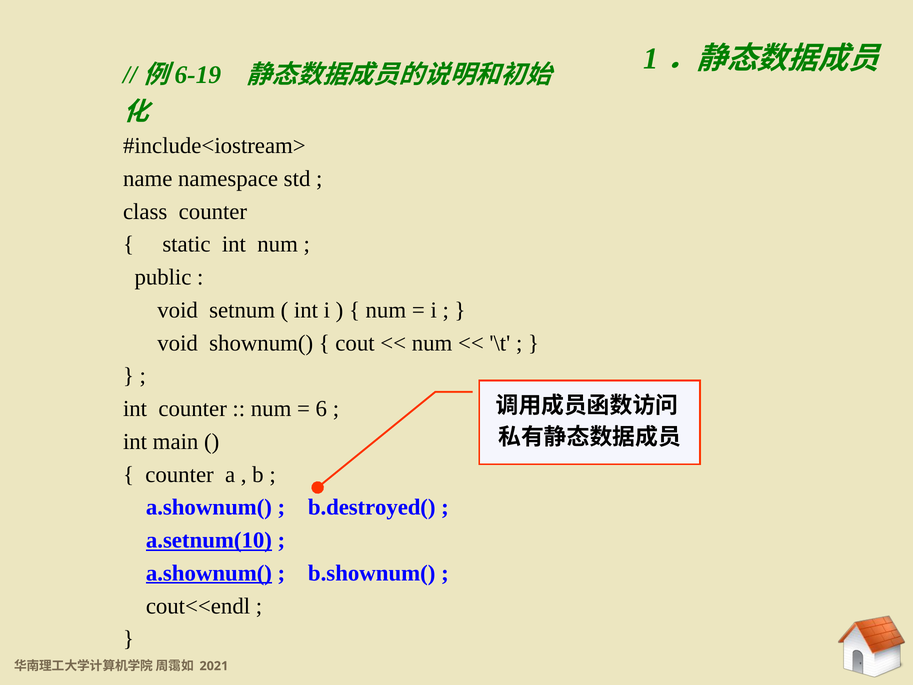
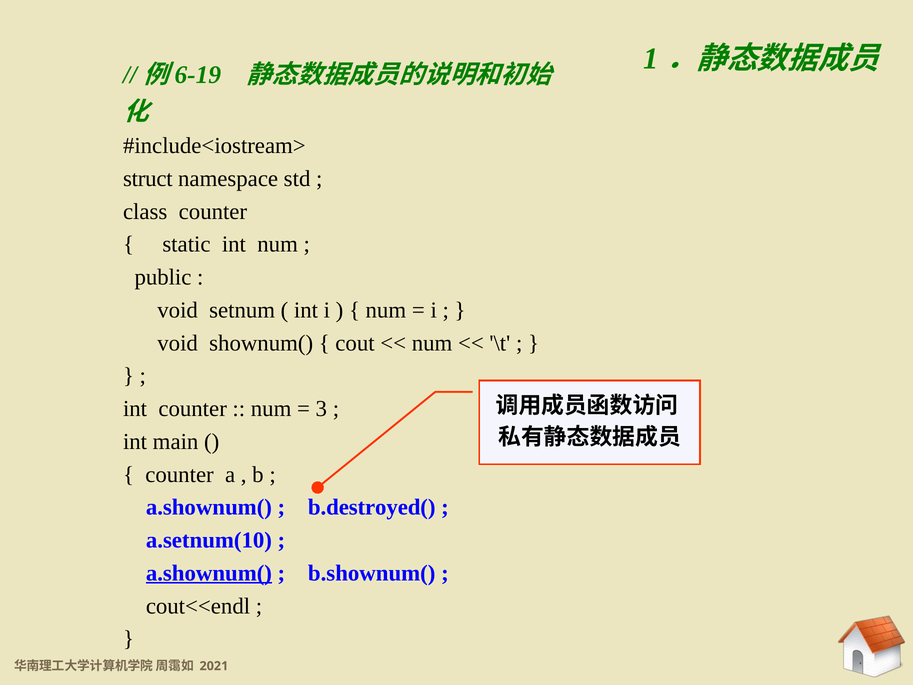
name: name -> struct (148, 179)
6: 6 -> 3 (321, 409)
a.setnum(10 underline: present -> none (209, 540)
